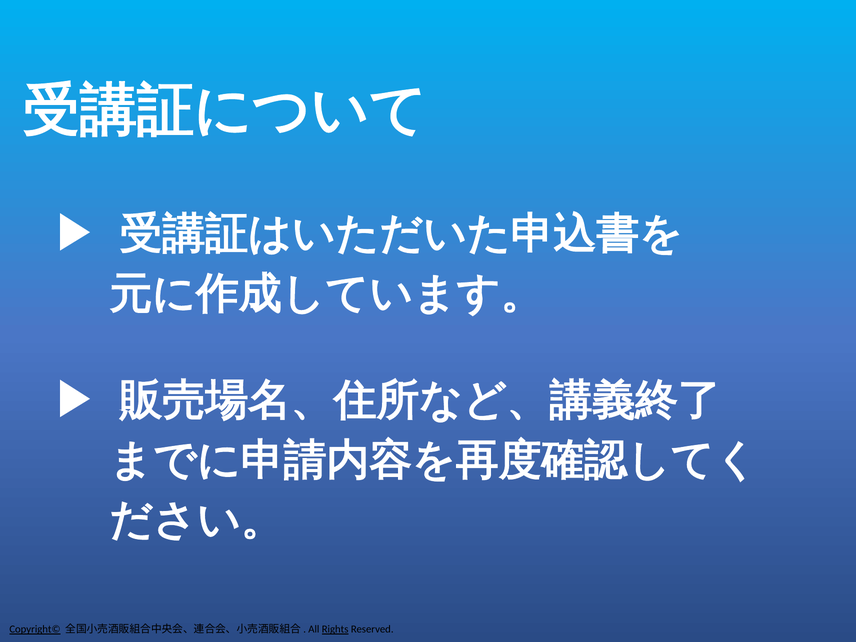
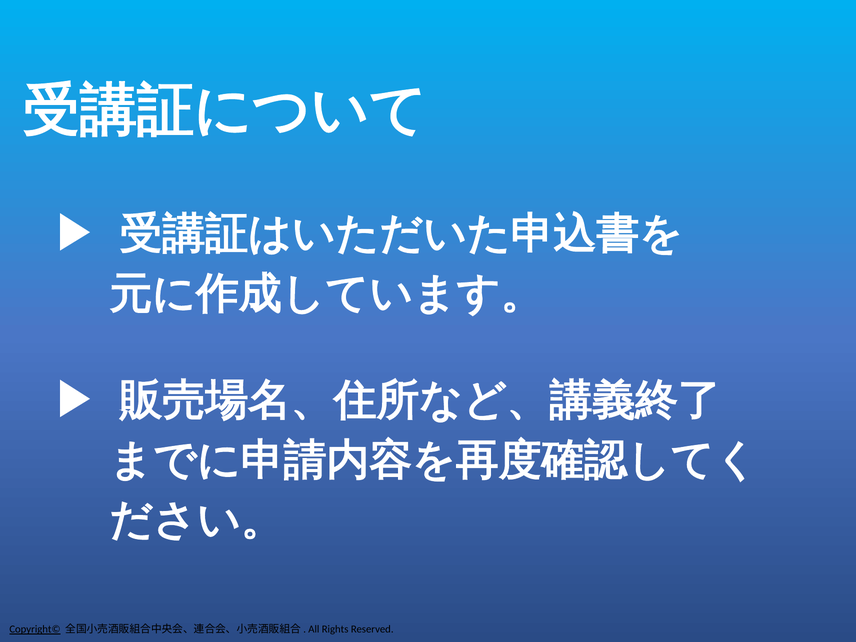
Rights underline: present -> none (335, 629)
